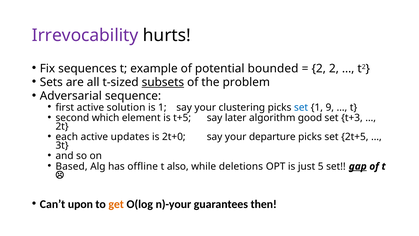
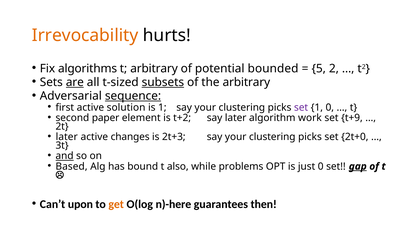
Irrevocability colour: purple -> orange (85, 35)
sequences: sequences -> algorithms (88, 69)
t example: example -> arbitrary (154, 69)
2: 2 -> 5 (319, 69)
are underline: none -> present (75, 82)
the problem: problem -> arbitrary (246, 82)
sequence underline: none -> present (133, 96)
set colour: blue -> purple (301, 107)
1 9: 9 -> 0 (330, 107)
which: which -> paper (106, 118)
t+5: t+5 -> t+2 (182, 118)
good: good -> work (310, 118)
t+3: t+3 -> t+9 (352, 118)
each: each -> later (67, 137)
updates: updates -> changes (130, 137)
2t+0: 2t+0 -> 2t+3 (174, 137)
departure: departure -> clustering (272, 137)
2t+5: 2t+5 -> 2t+0 (355, 137)
and underline: none -> present (65, 156)
offline: offline -> bound (143, 166)
deletions: deletions -> problems (241, 166)
just 5: 5 -> 0 (321, 166)
n)-your: n)-your -> n)-here (173, 204)
